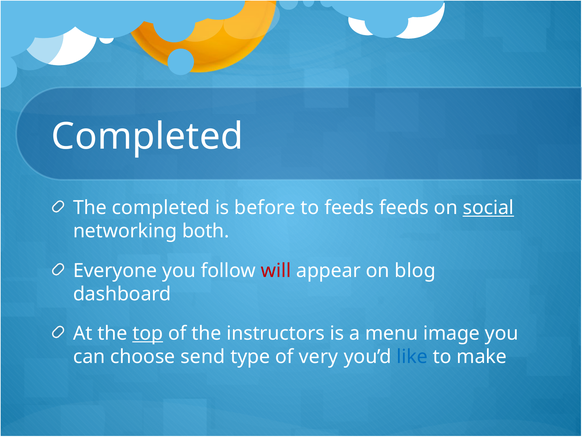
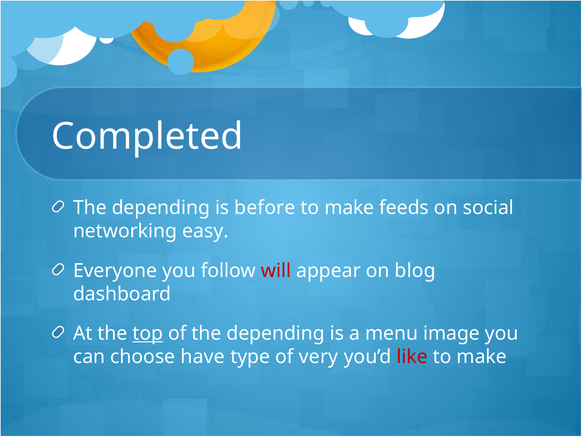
completed: completed -> depending (161, 208)
feeds: feeds -> make (349, 208)
social underline: present -> none (488, 208)
both: both -> easy (206, 231)
of the instructors: instructors -> depending (276, 333)
send: send -> have (203, 356)
like colour: blue -> red (412, 356)
